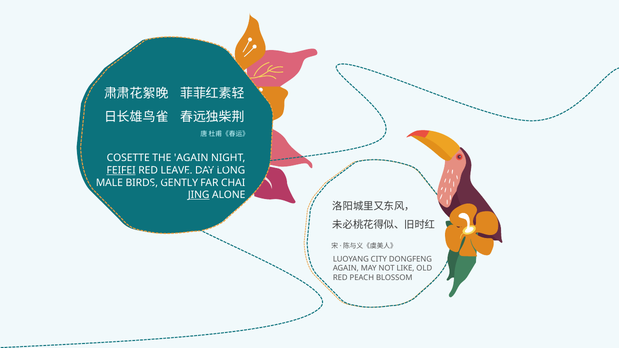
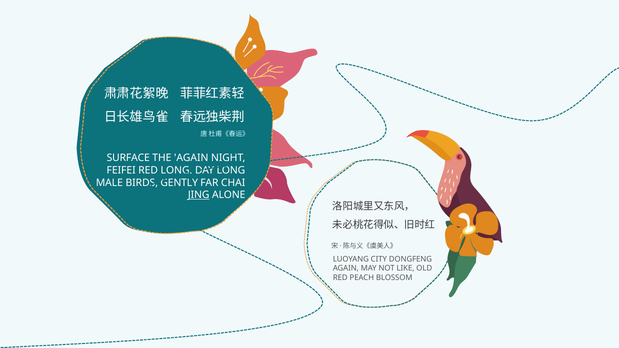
COSETTE: COSETTE -> SURFACE (128, 158)
FEIFEI underline: present -> none (121, 170)
RED LEAVE: LEAVE -> LONG (176, 170)
